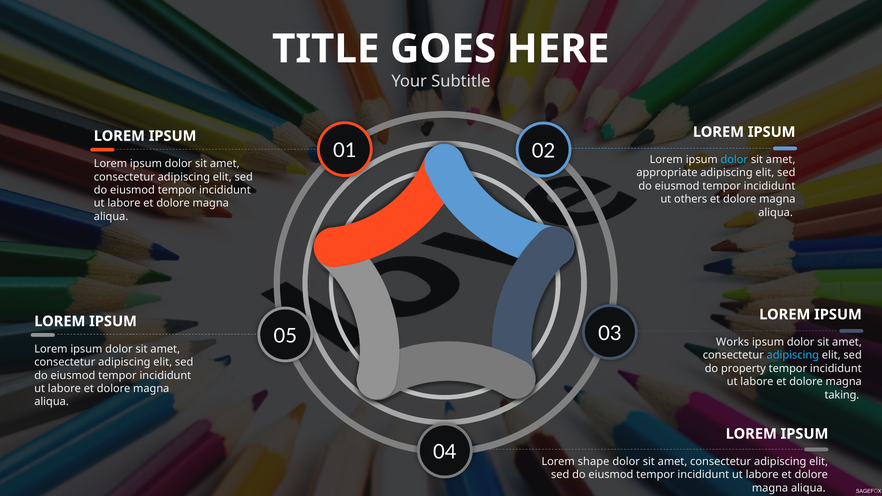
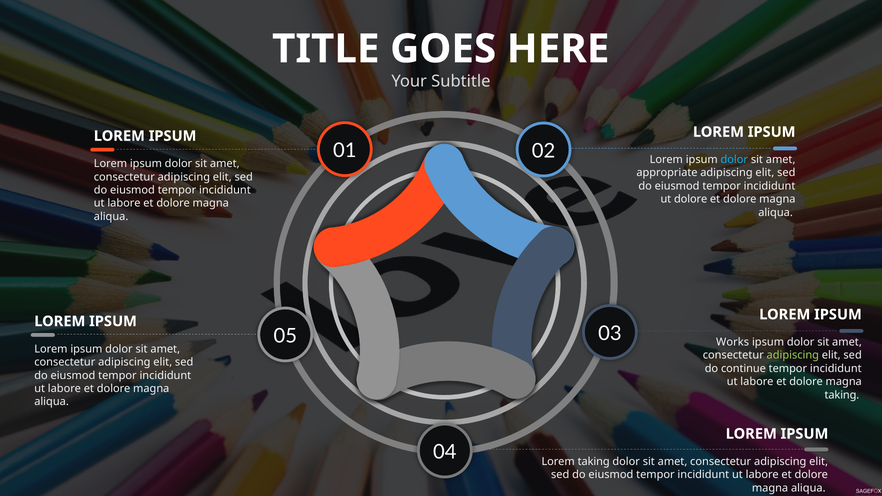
ut others: others -> dolore (691, 199)
adipiscing colour: light blue -> light green (793, 355)
property: property -> continue (743, 369)
Lorem shape: shape -> taking (594, 462)
